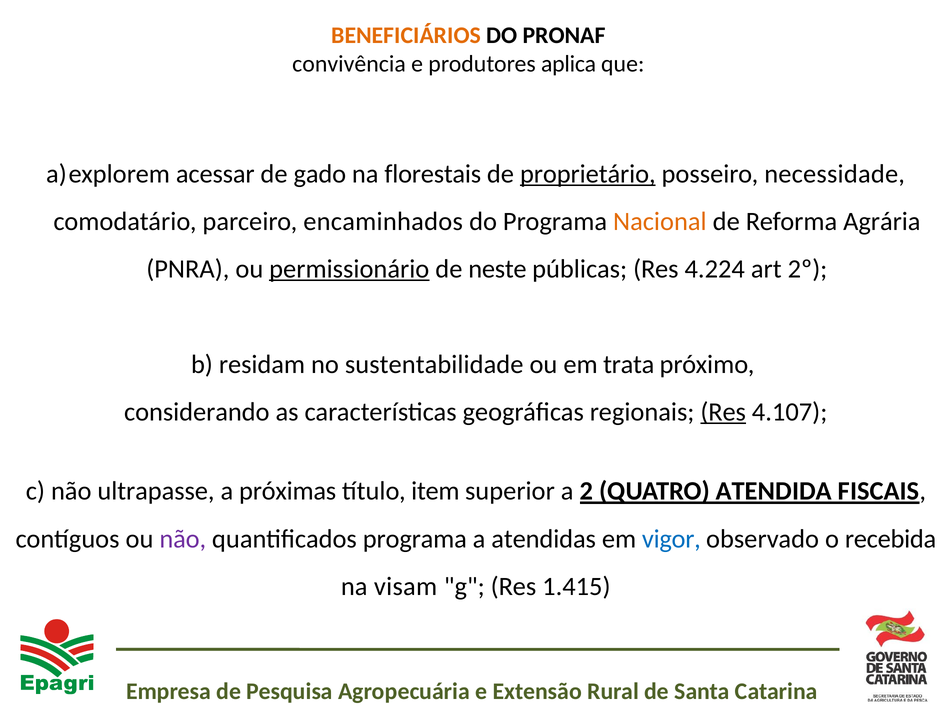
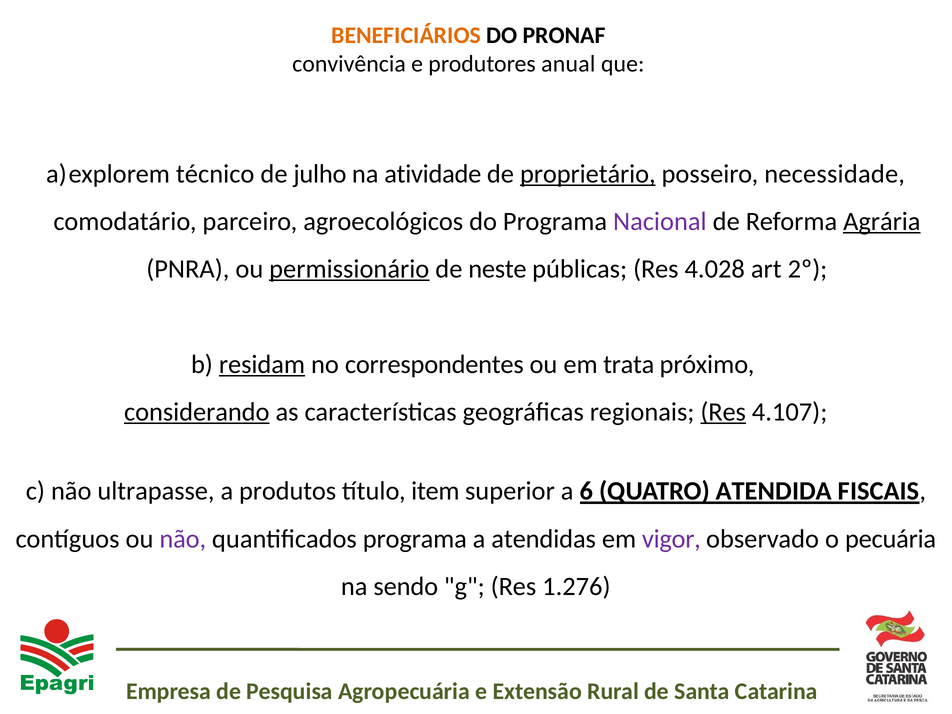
aplica: aplica -> anual (568, 64)
acessar: acessar -> técnico (215, 174)
gado: gado -> julho (320, 174)
florestais: florestais -> atividade (433, 174)
encaminhados: encaminhados -> agroecológicos (383, 221)
Nacional colour: orange -> purple (660, 221)
Agrária underline: none -> present (882, 221)
4.224: 4.224 -> 4.028 (715, 269)
residam underline: none -> present (262, 364)
sustentabilidade: sustentabilidade -> correspondentes (434, 364)
considerando underline: none -> present (197, 412)
próximas: próximas -> produtos (288, 491)
2: 2 -> 6 (587, 491)
vigor colour: blue -> purple (671, 539)
recebida: recebida -> pecuária (891, 539)
visam: visam -> sendo (406, 586)
1.415: 1.415 -> 1.276 (576, 586)
